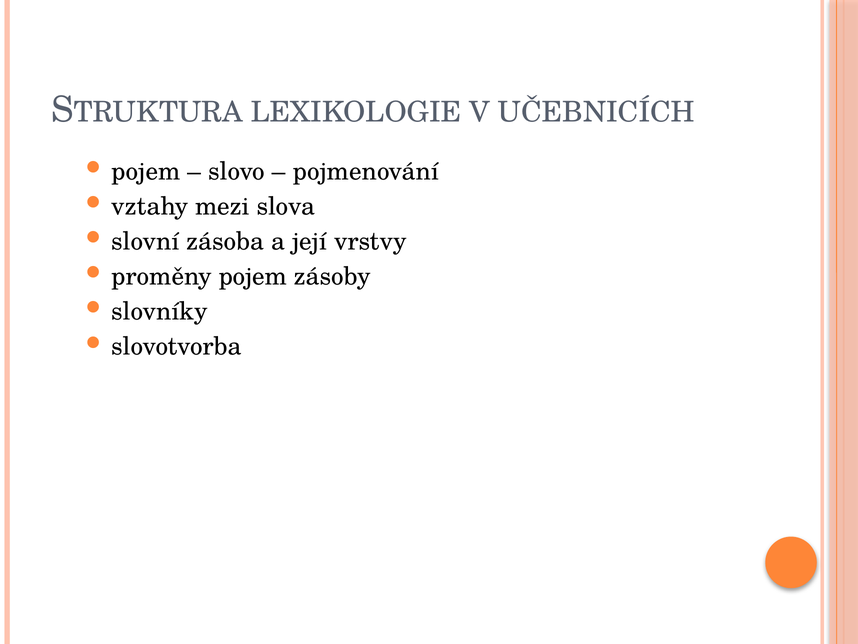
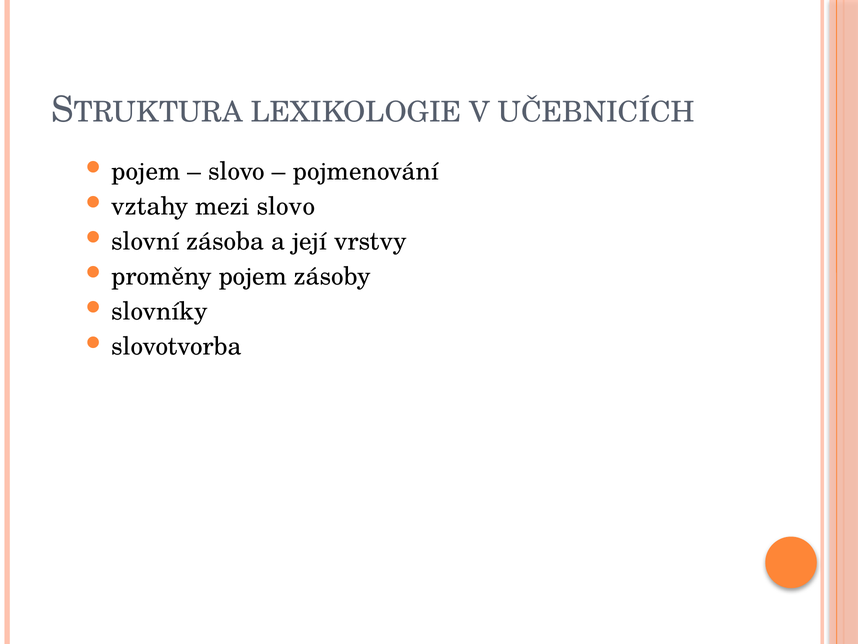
mezi slova: slova -> slovo (286, 206)
